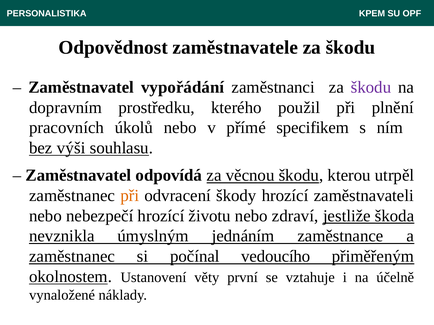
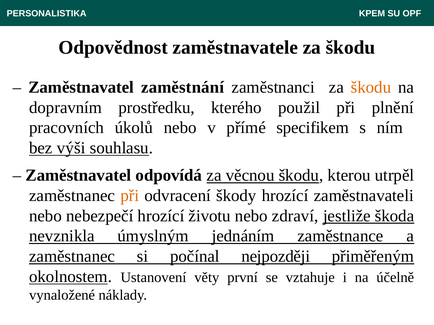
vypořádání: vypořádání -> zaměstnání (183, 87)
škodu colour: purple -> orange (371, 87)
vedoucího: vedoucího -> nejpozději (276, 257)
